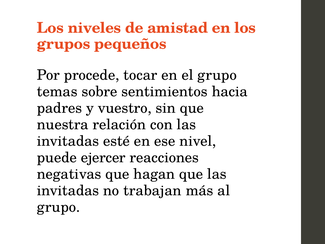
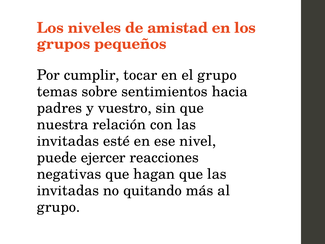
procede: procede -> cumplir (92, 75)
trabajan: trabajan -> quitando (153, 190)
